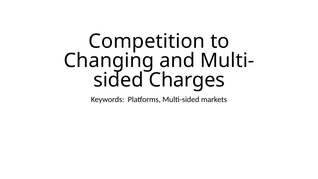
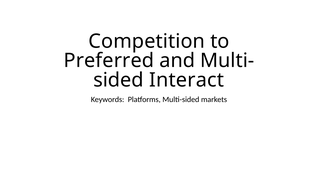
Changing: Changing -> Preferred (109, 61)
Charges: Charges -> Interact (187, 80)
